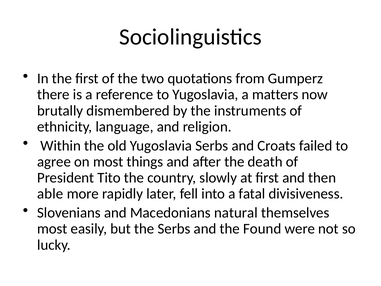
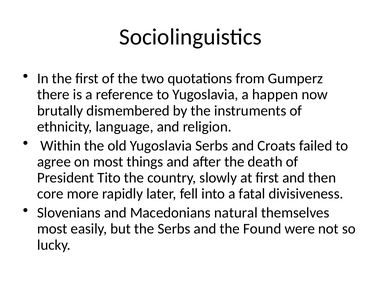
matters: matters -> happen (275, 95)
able: able -> core (50, 194)
